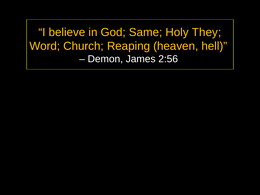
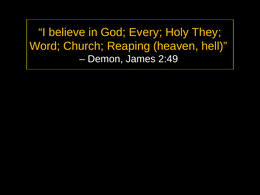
Same: Same -> Every (146, 32)
2:56: 2:56 -> 2:49 (168, 59)
